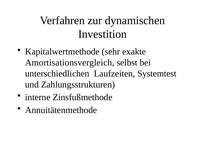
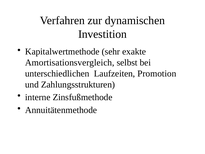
Systemtest: Systemtest -> Promotion (157, 73)
